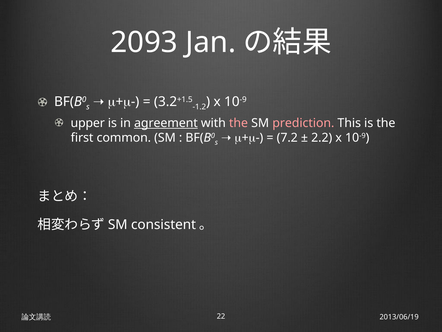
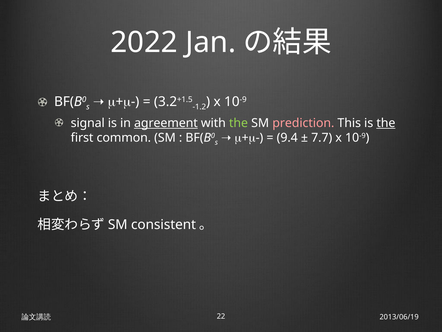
2093: 2093 -> 2022 (144, 42)
upper: upper -> signal (88, 123)
the colour: pink -> light green (239, 123)
the underline: none -> present (386, 123)
7.2: 7.2 -> 9.4 (287, 138)
2.2: 2.2 -> 7.7 (322, 138)
